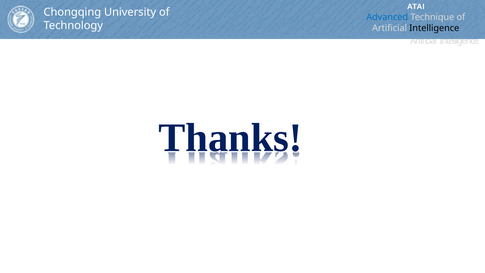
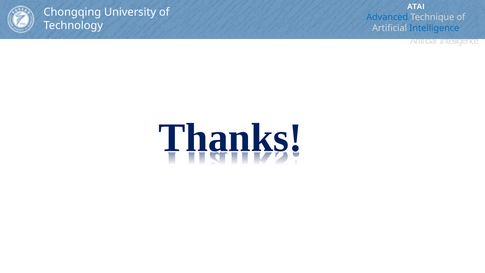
Intelligence colour: black -> blue (434, 28)
